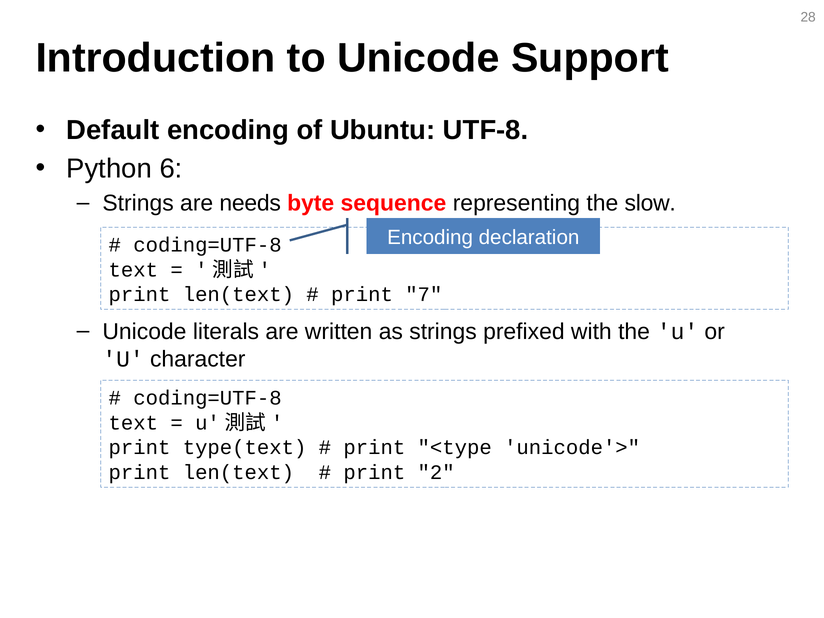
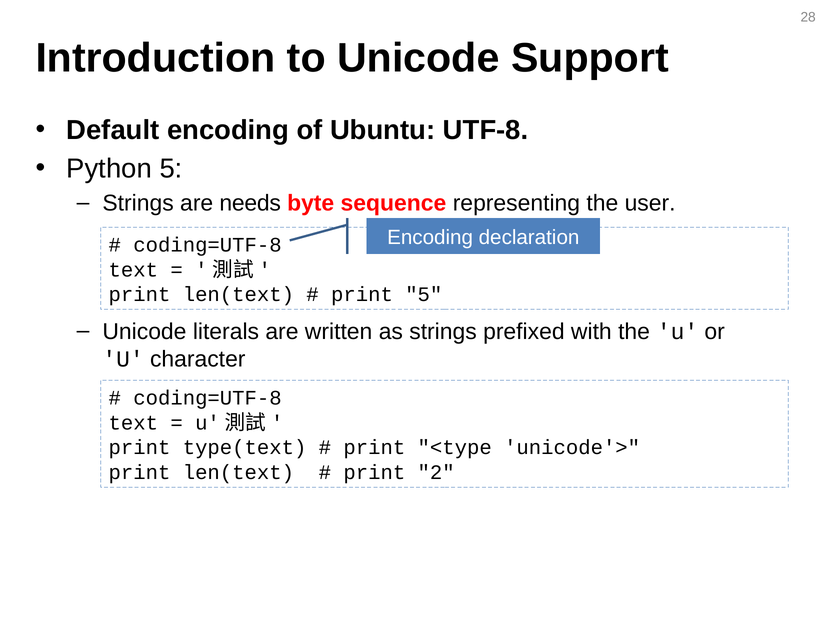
Python 6: 6 -> 5 (171, 169)
slow: slow -> user (650, 203)
print 7: 7 -> 5 (424, 295)
